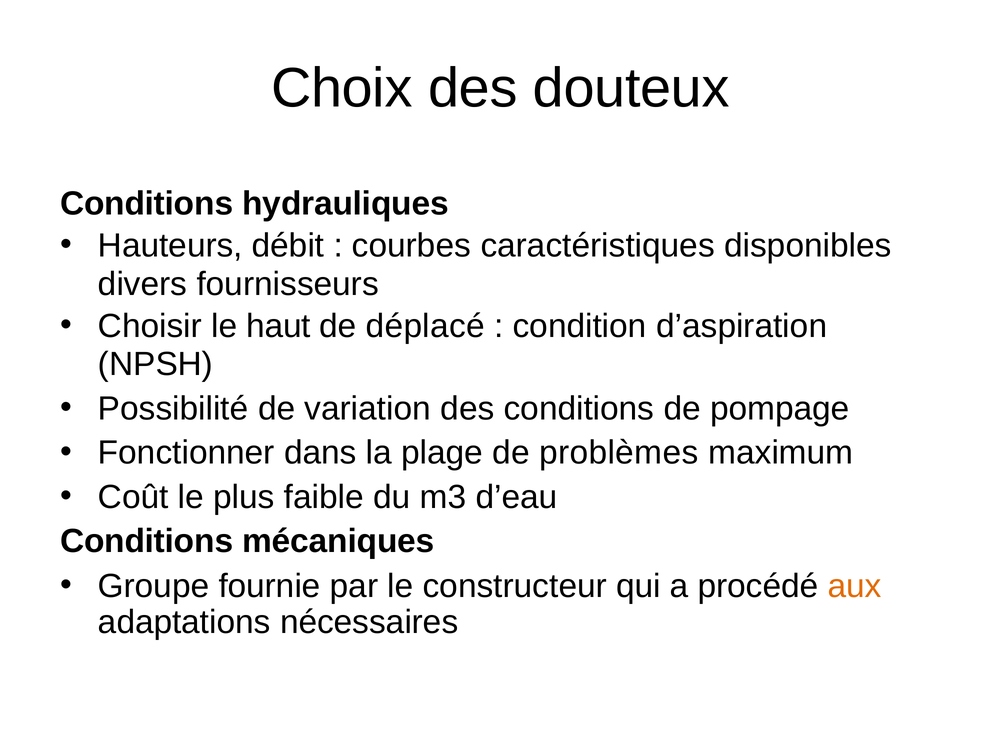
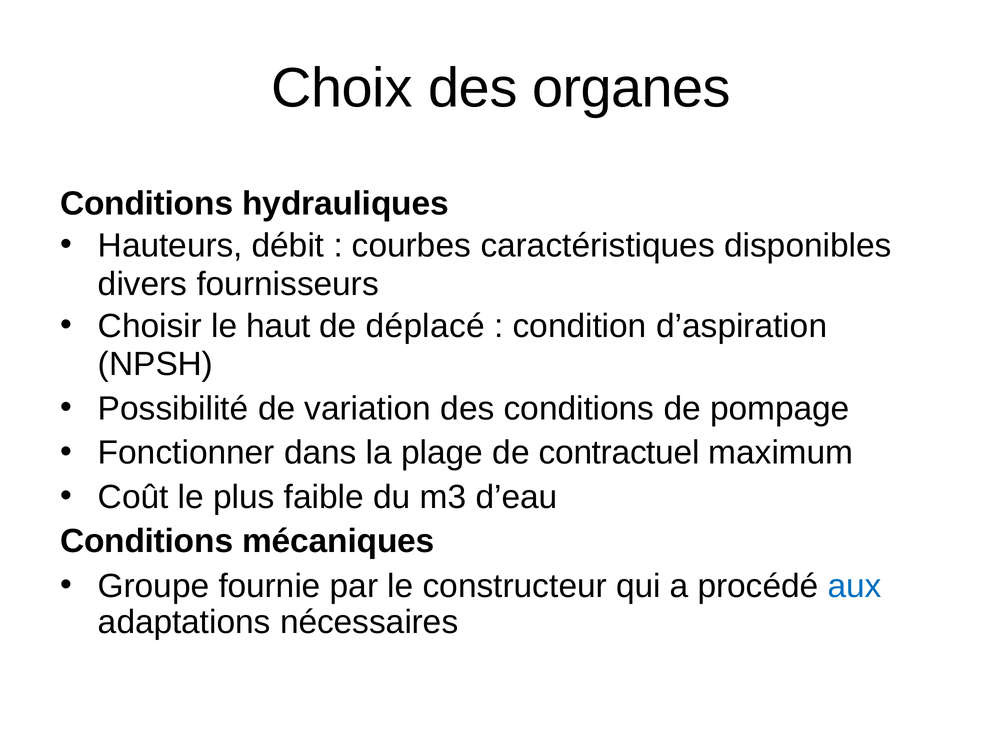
douteux: douteux -> organes (631, 89)
problèmes: problèmes -> contractuel (619, 453)
aux colour: orange -> blue (855, 586)
